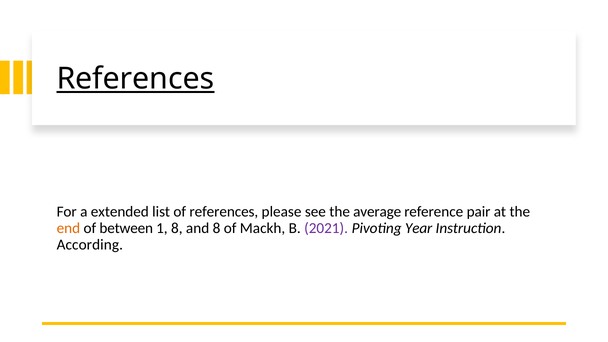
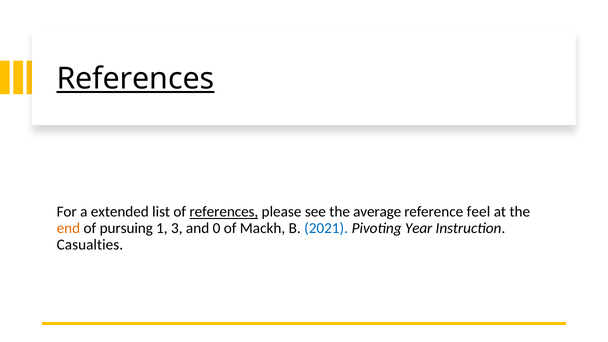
references underline: none -> present (224, 212)
pair: pair -> feel (478, 212)
between: between -> pursuing (126, 228)
1 8: 8 -> 3 (177, 228)
and 8: 8 -> 0 (216, 228)
2021 colour: purple -> blue (326, 228)
According: According -> Casualties (90, 245)
